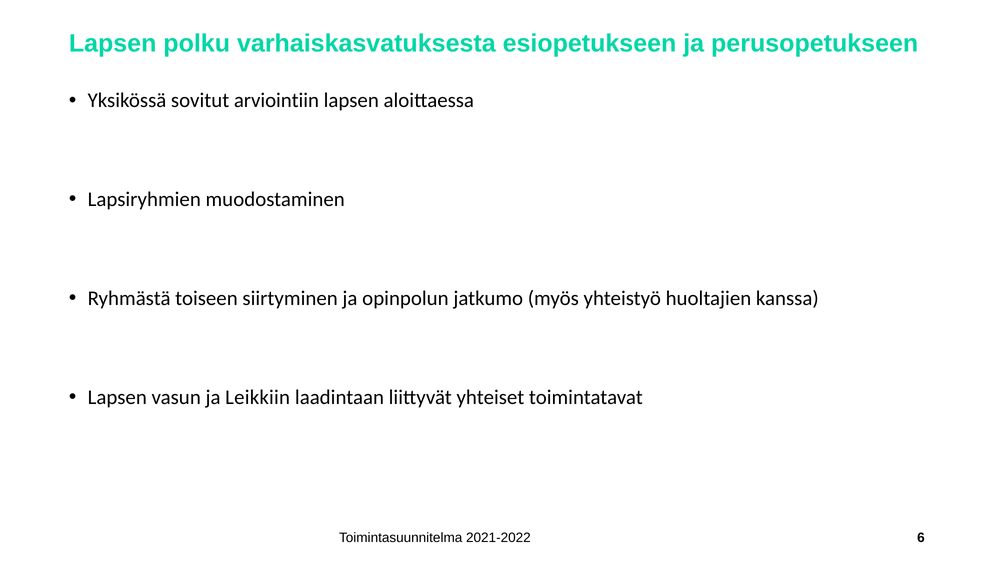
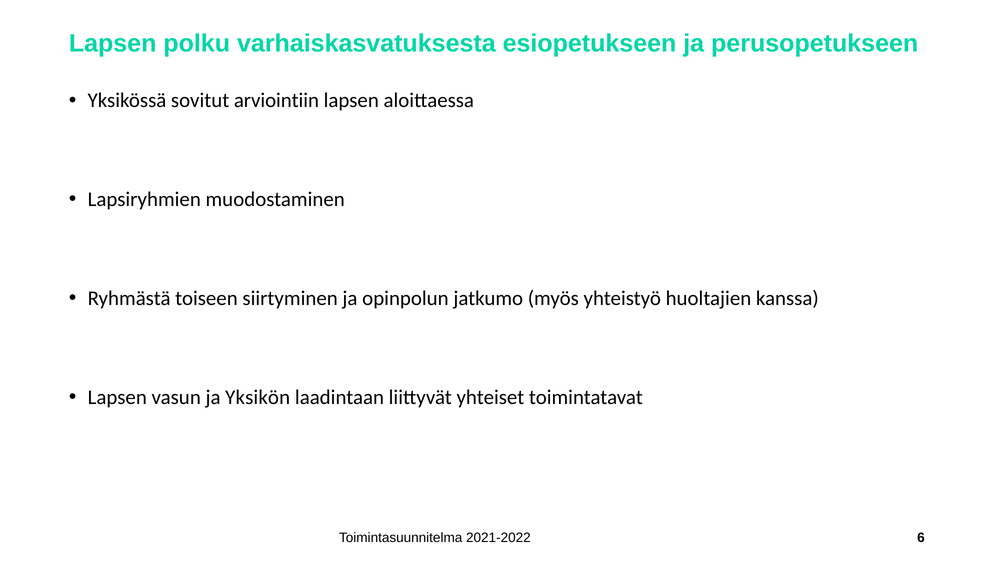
Leikkiin: Leikkiin -> Yksikön (258, 397)
